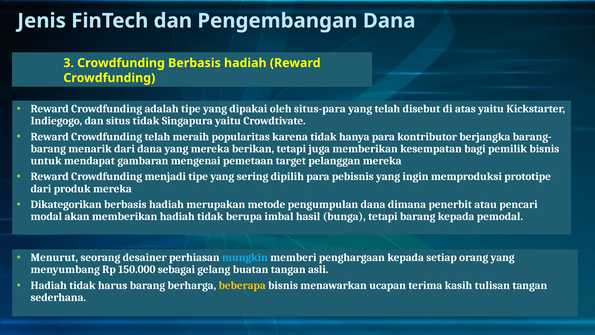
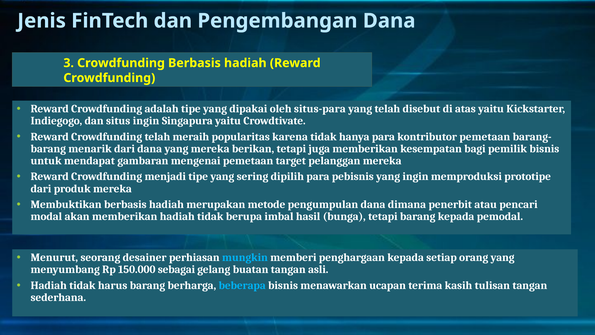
situs tidak: tidak -> ingin (146, 121)
kontributor berjangka: berjangka -> pemetaan (485, 137)
Dikategorikan: Dikategorikan -> Membuktikan (66, 204)
beberapa colour: yellow -> light blue (242, 285)
